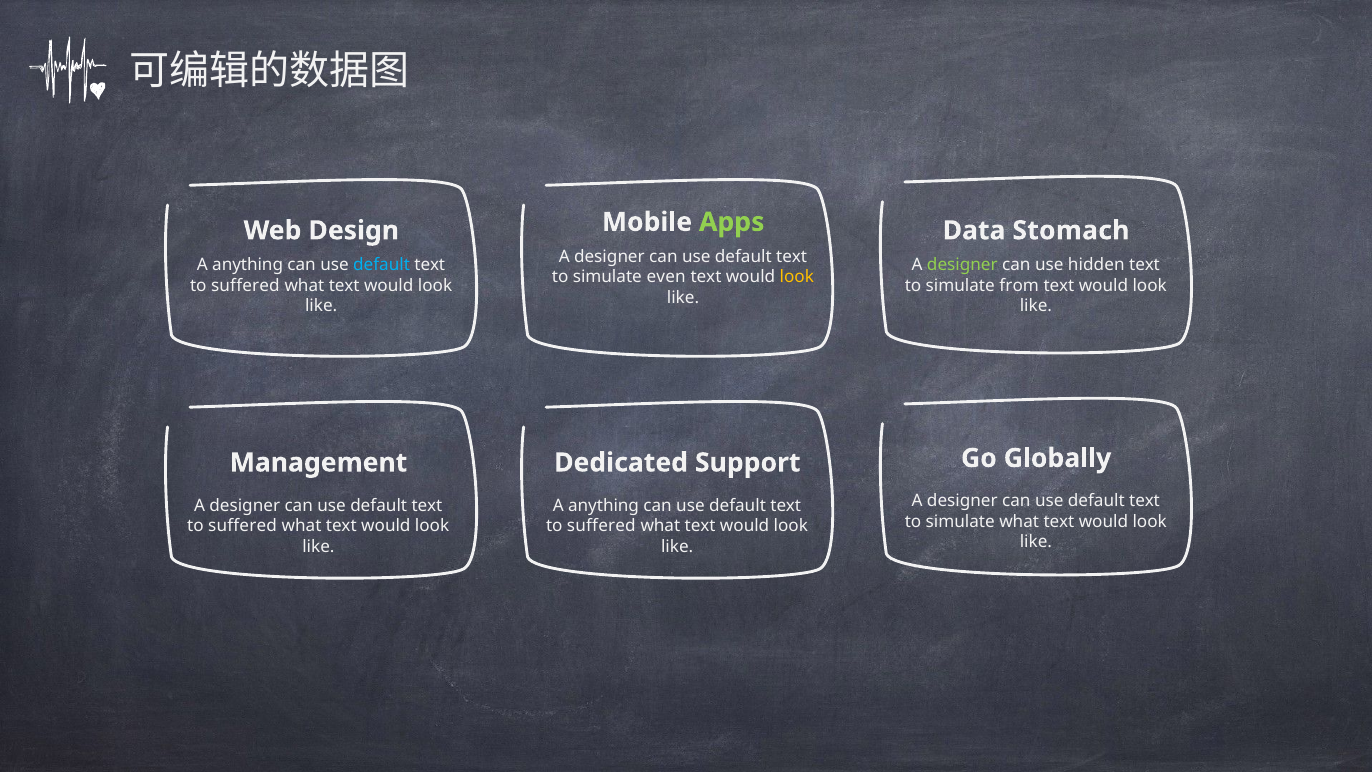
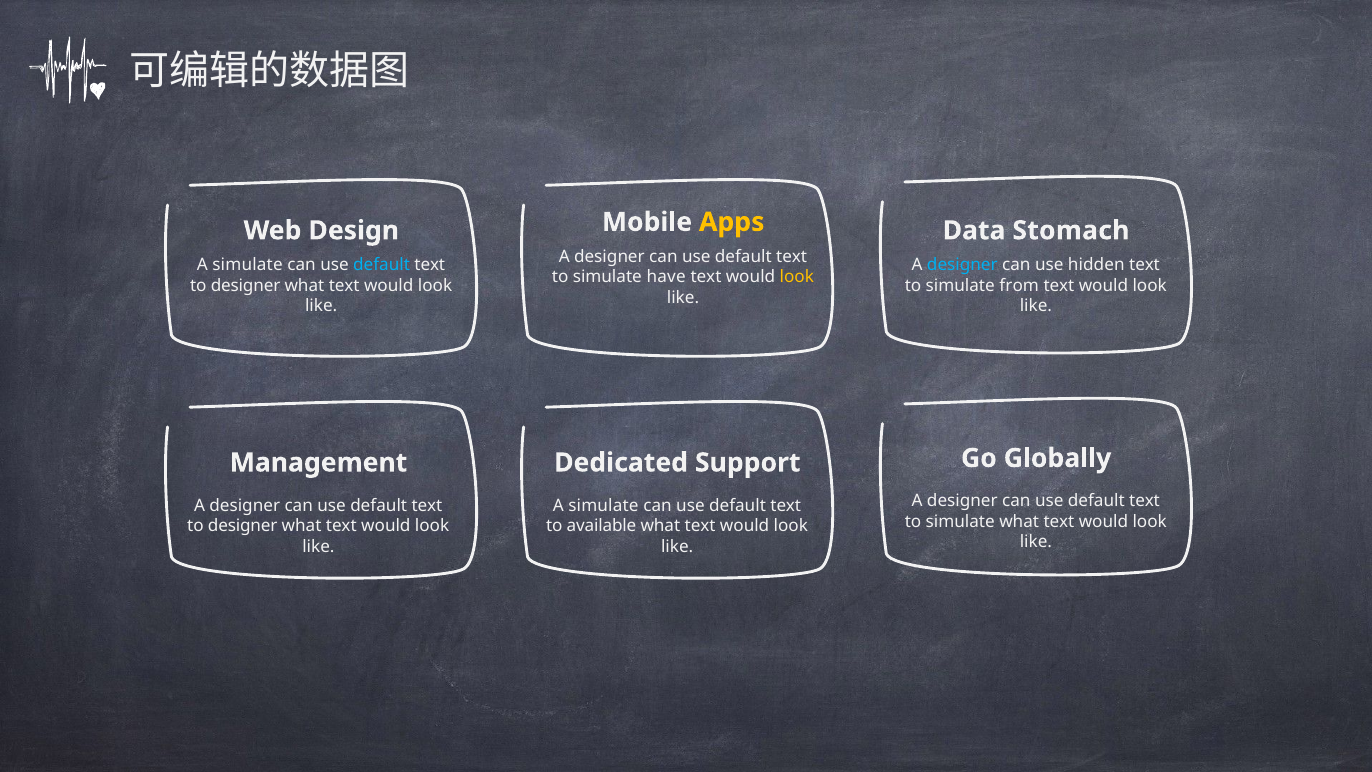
Apps colour: light green -> yellow (732, 222)
anything: anything -> simulate (248, 265)
designer colour: light green -> light blue (962, 265)
even: even -> have (666, 277)
suffered: suffered -> designer (246, 286)
anything: anything -> simulate (603, 505)
suffered: suffered -> designer (243, 526)
suffered: suffered -> available (602, 526)
